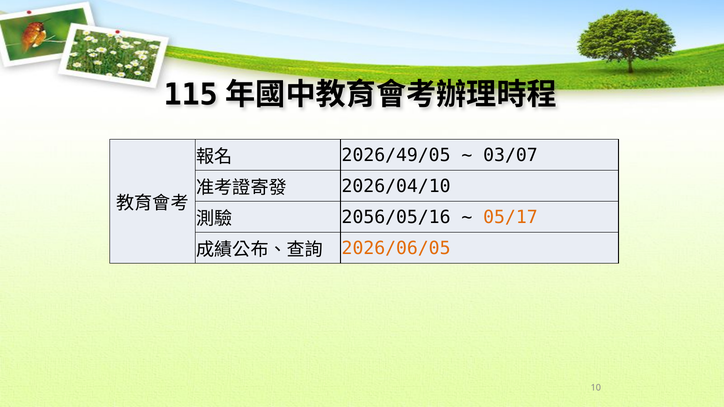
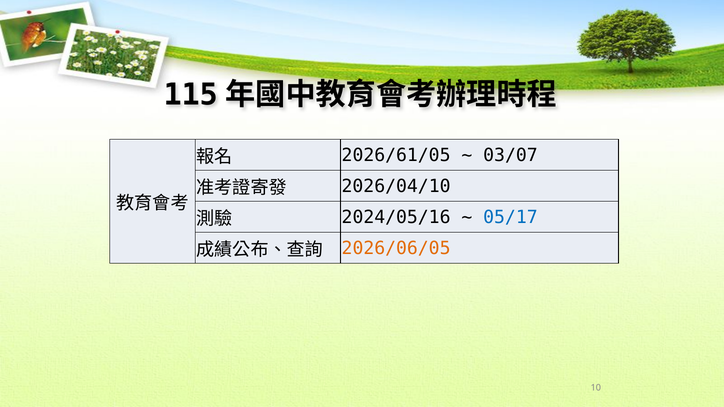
2026/49/05: 2026/49/05 -> 2026/61/05 (396, 155)
2056/05/16: 2056/05/16 -> 2024/05/16 (396, 217)
05/17 colour: orange -> blue (510, 217)
